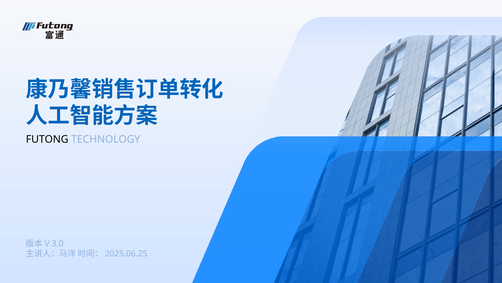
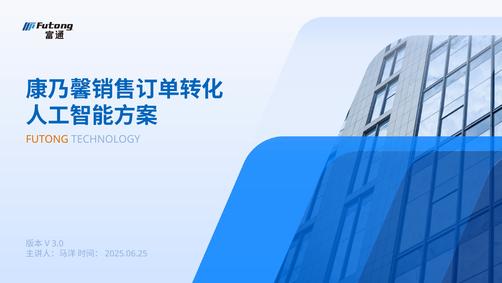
FUTONG colour: black -> orange (47, 139)
